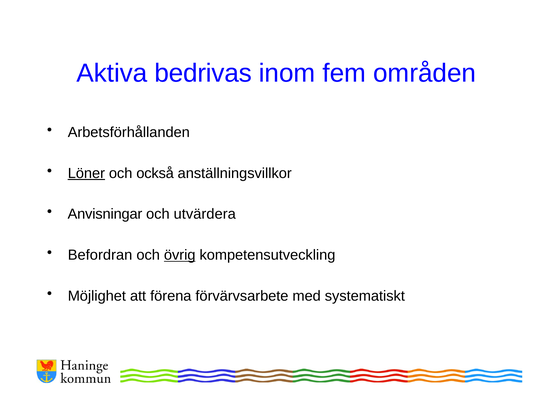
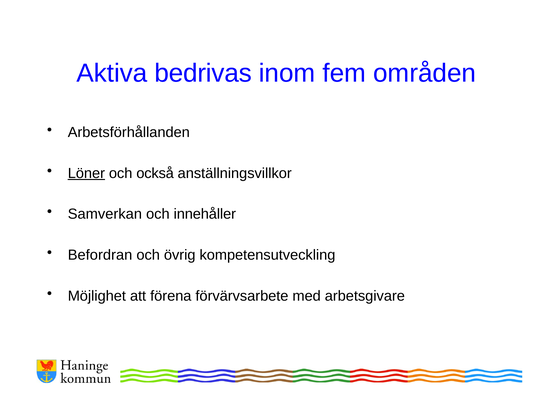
Anvisningar: Anvisningar -> Samverkan (105, 214)
utvärdera: utvärdera -> innehåller (205, 214)
övrig underline: present -> none (180, 255)
systematiskt: systematiskt -> arbetsgivare (365, 296)
